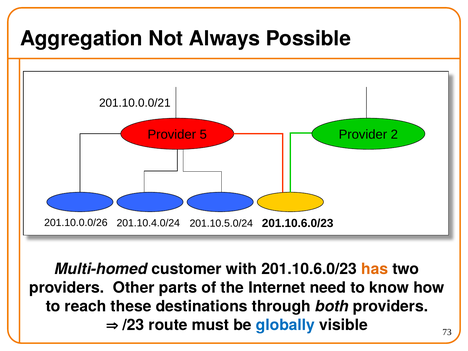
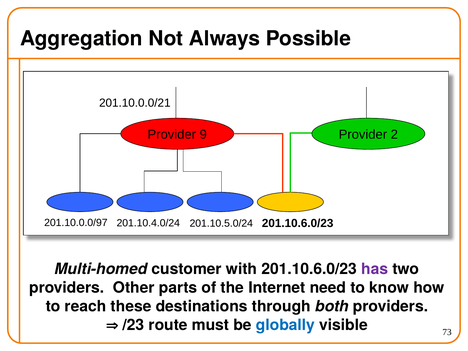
5: 5 -> 9 (203, 135)
201.10.0.0/26: 201.10.0.0/26 -> 201.10.0.0/97 (76, 223)
has colour: orange -> purple (375, 269)
